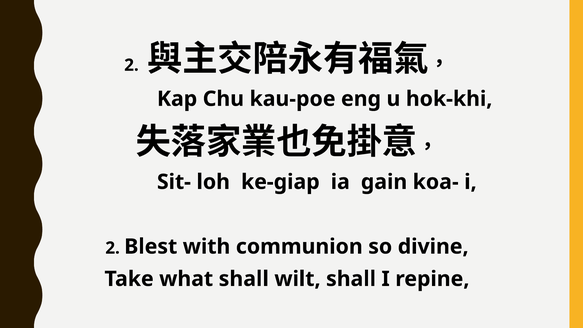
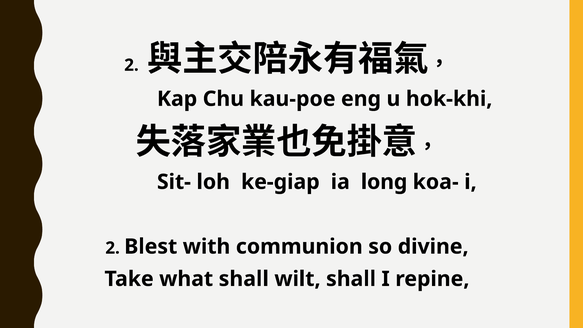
gain: gain -> long (384, 182)
